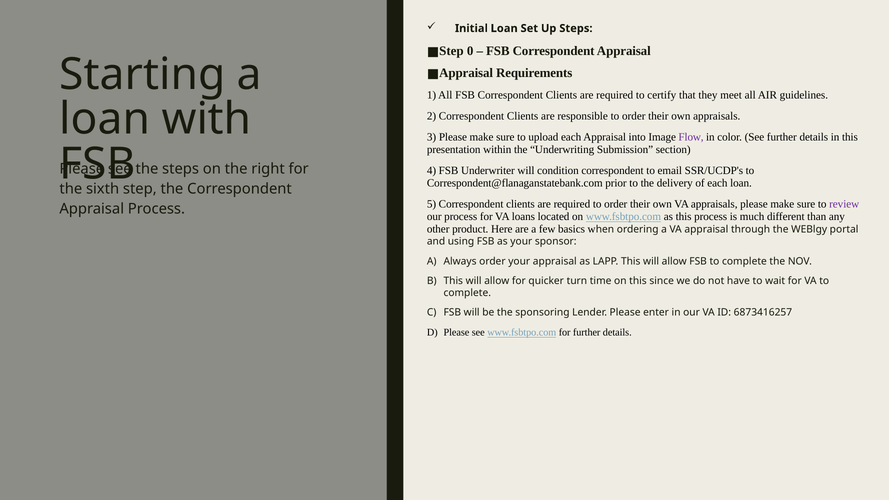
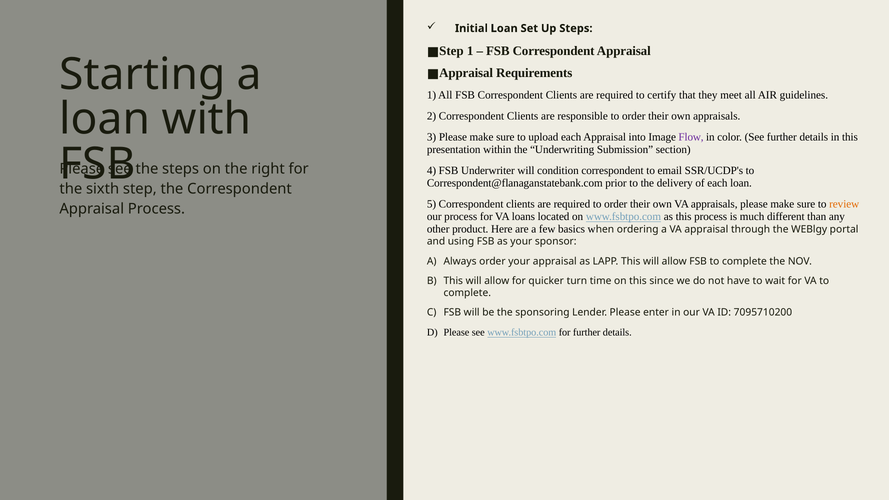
0: 0 -> 1 (470, 51)
review colour: purple -> orange (844, 204)
6873416257: 6873416257 -> 7095710200 (763, 313)
